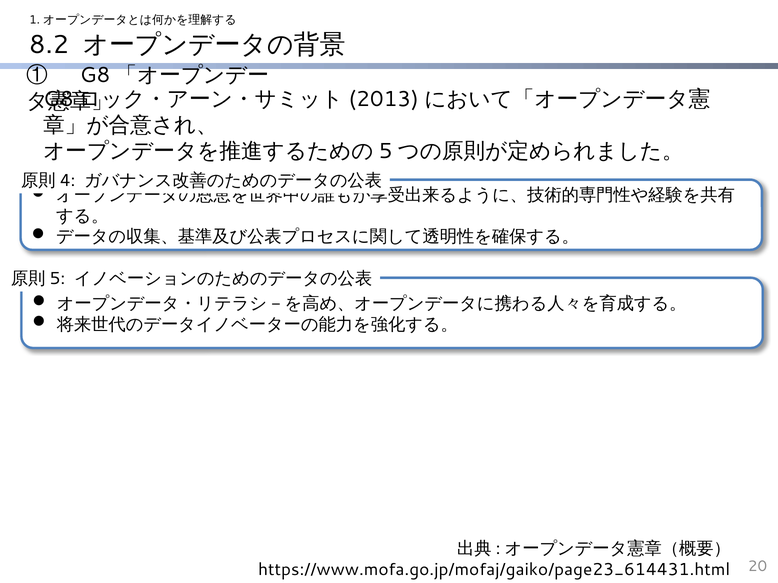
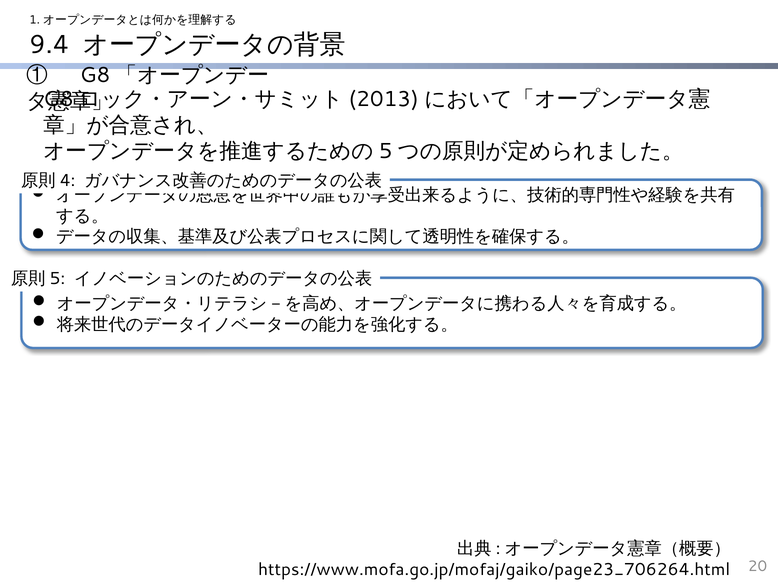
8.2: 8.2 -> 9.4 (49, 45)
https://www.mofa.go.jp/mofaj/gaiko/page23_614431.html: https://www.mofa.go.jp/mofaj/gaiko/page23_614431.html -> https://www.mofa.go.jp/mofaj/gaiko/page23_706264.html (494, 570)
